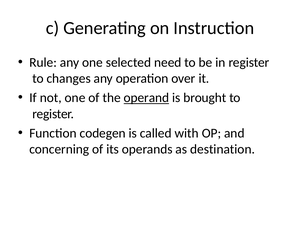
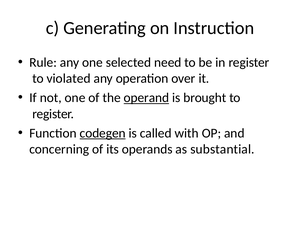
changes: changes -> violated (69, 78)
codegen underline: none -> present (103, 133)
destination: destination -> substantial (222, 149)
